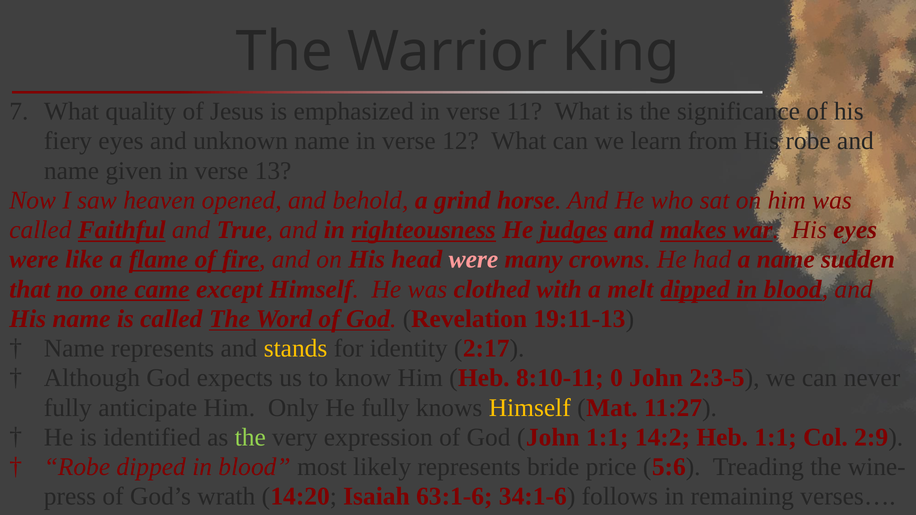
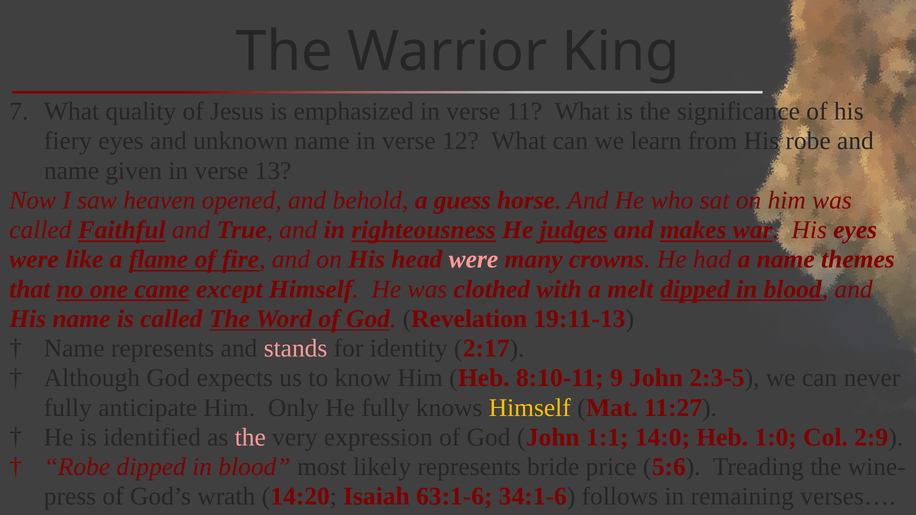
grind: grind -> guess (462, 200)
sudden: sudden -> themes (858, 260)
stands colour: yellow -> pink (296, 349)
0: 0 -> 9 (617, 378)
the colour: light green -> pink (250, 438)
14:2: 14:2 -> 14:0 (662, 438)
Heb 1:1: 1:1 -> 1:0 (776, 438)
